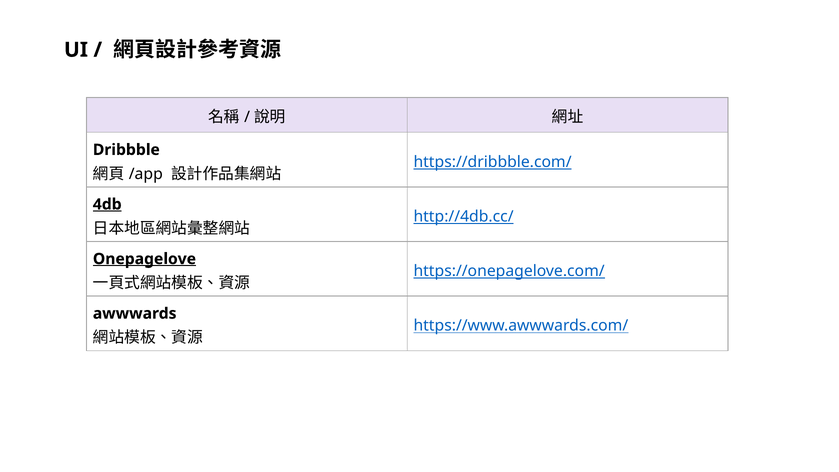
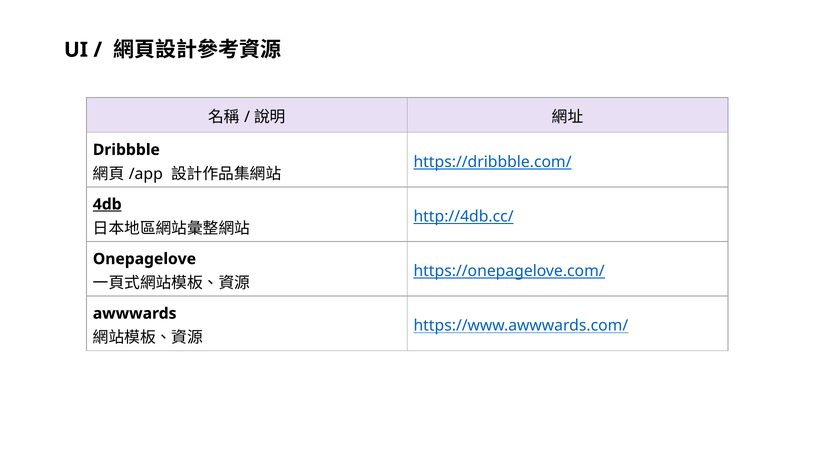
Onepagelove underline: present -> none (144, 259)
